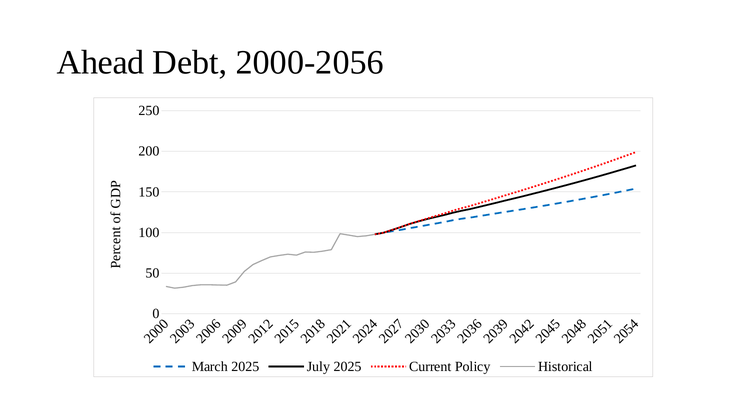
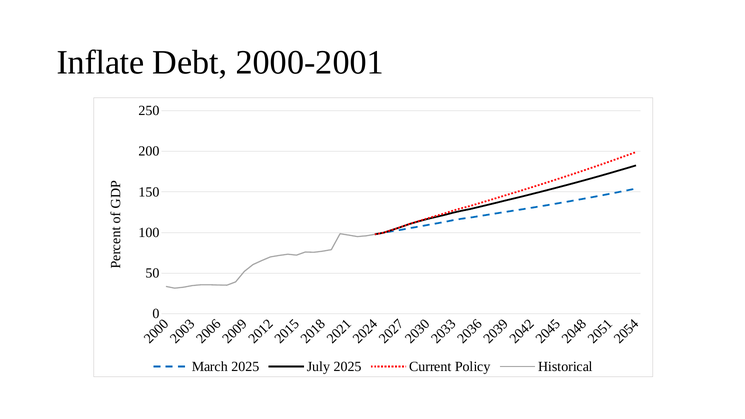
Ahead: Ahead -> Inflate (101, 63)
2000-2056: 2000-2056 -> 2000-2001 (310, 63)
